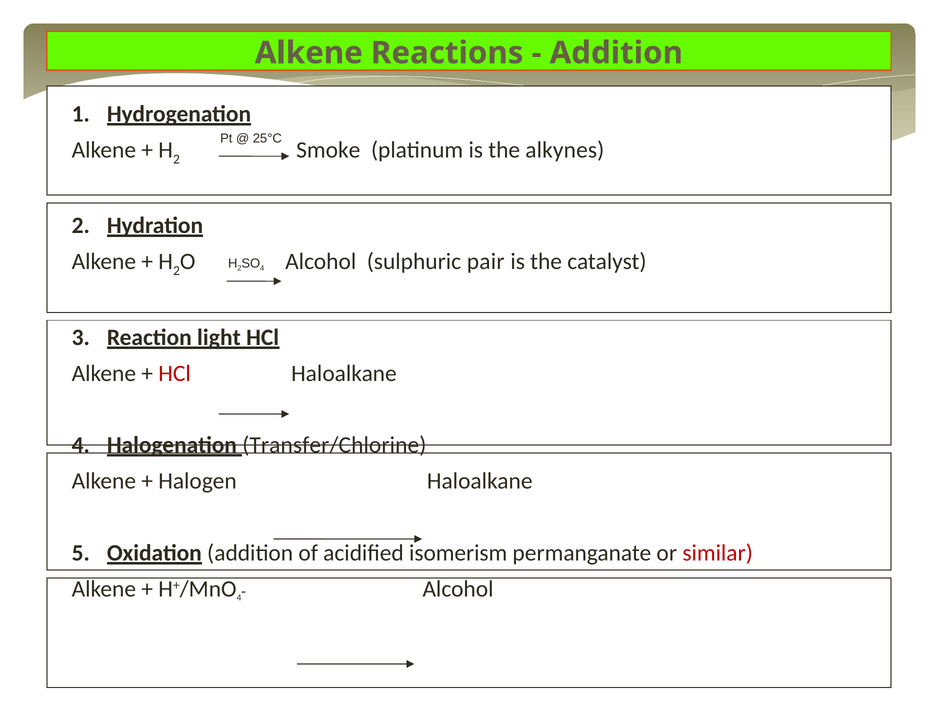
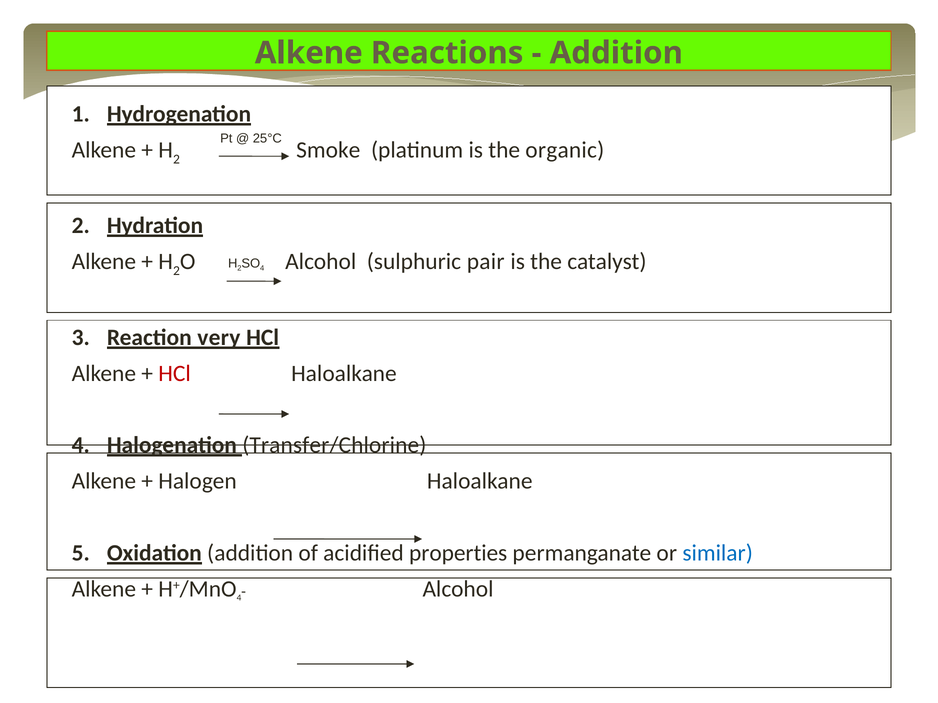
alkynes: alkynes -> organic (565, 150)
light: light -> very (219, 338)
isomerism: isomerism -> properties (458, 553)
similar colour: red -> blue (718, 553)
